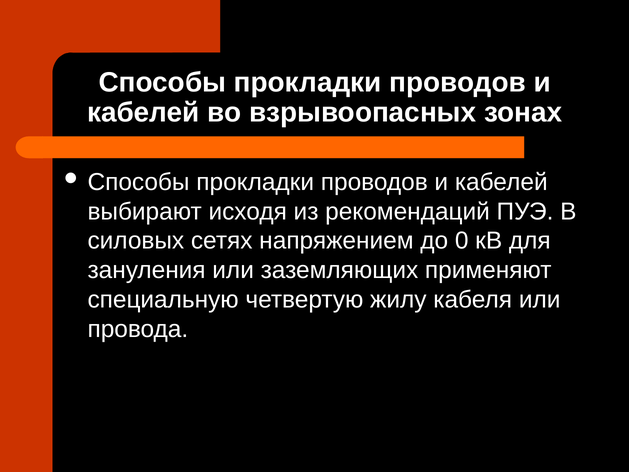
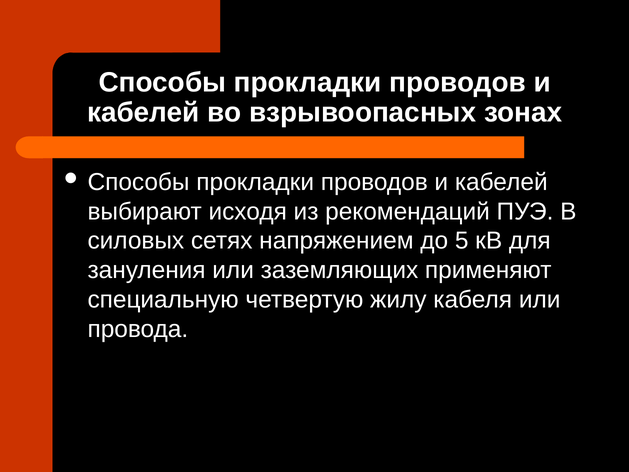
0: 0 -> 5 (462, 241)
